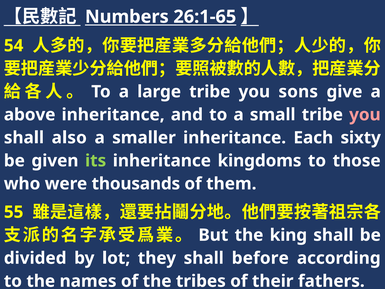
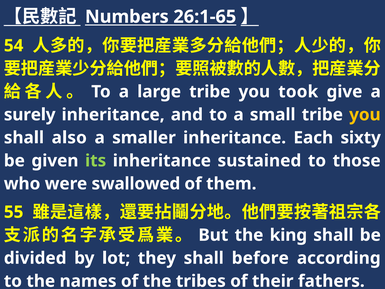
sons: sons -> took (298, 92)
above: above -> surely (30, 115)
you colour: pink -> yellow (365, 115)
kingdoms: kingdoms -> sustained (259, 161)
thousands: thousands -> swallowed (136, 184)
